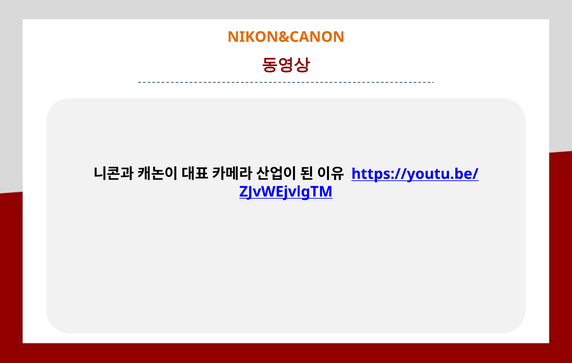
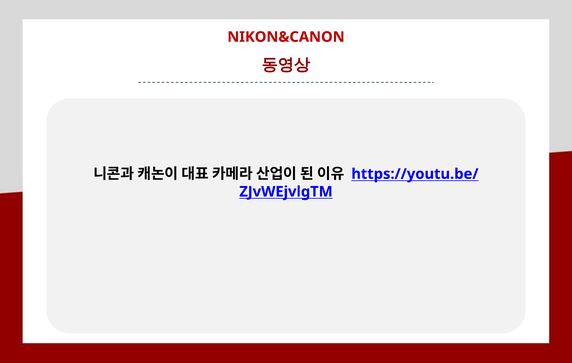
NIKON&CANON colour: orange -> red (286, 37)
